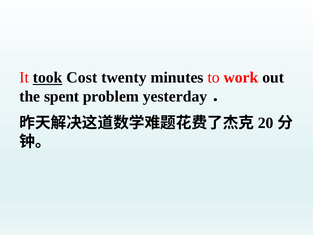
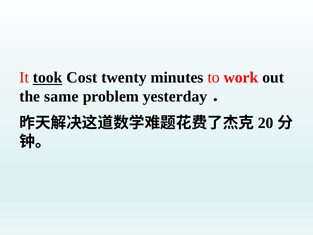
spent: spent -> same (61, 96)
